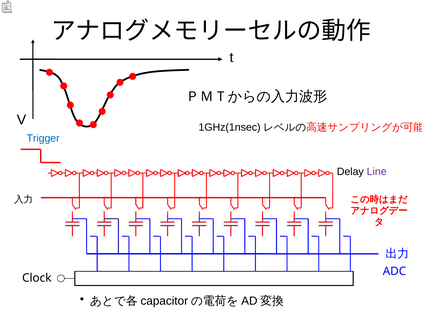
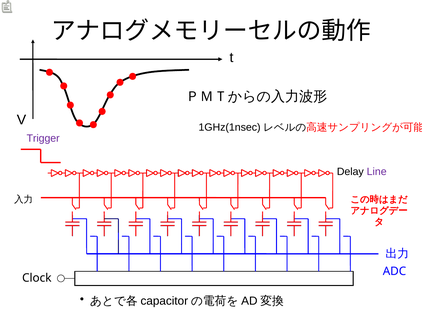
Trigger colour: blue -> purple (43, 139)
